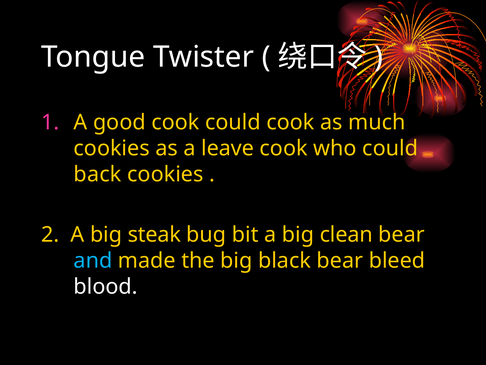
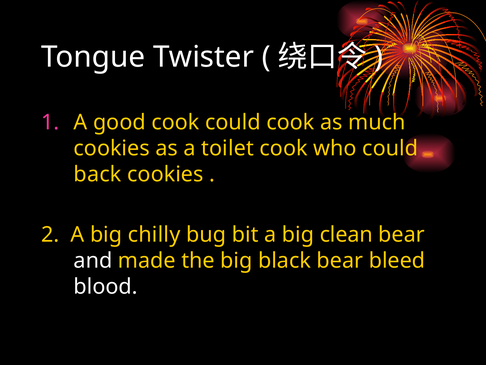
leave: leave -> toilet (228, 148)
steak: steak -> chilly (154, 235)
and colour: light blue -> white (93, 260)
